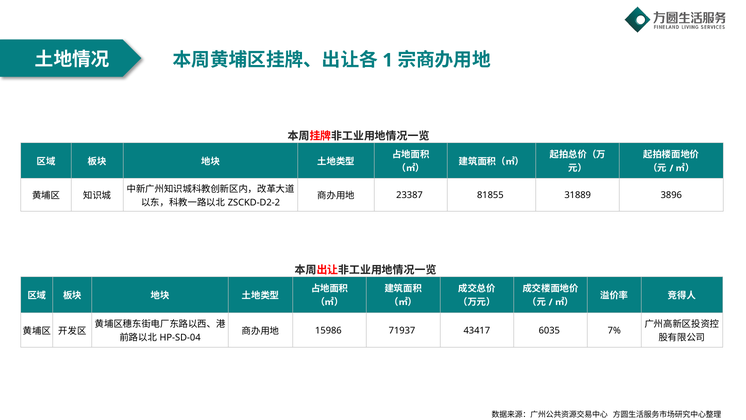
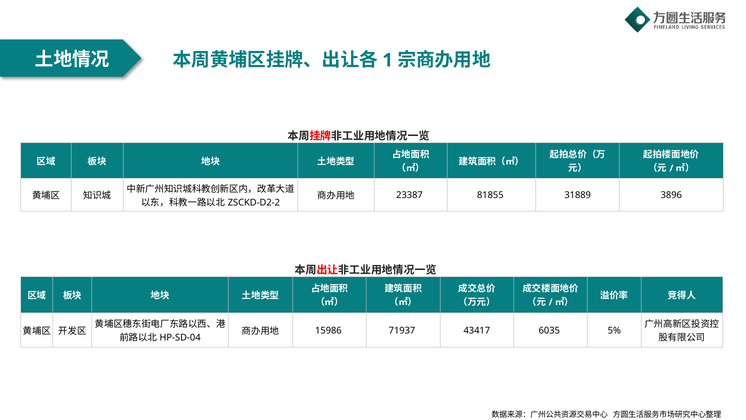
7%: 7% -> 5% (614, 330)
